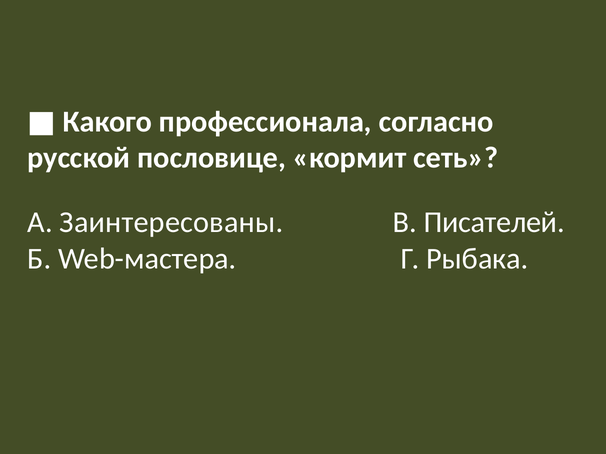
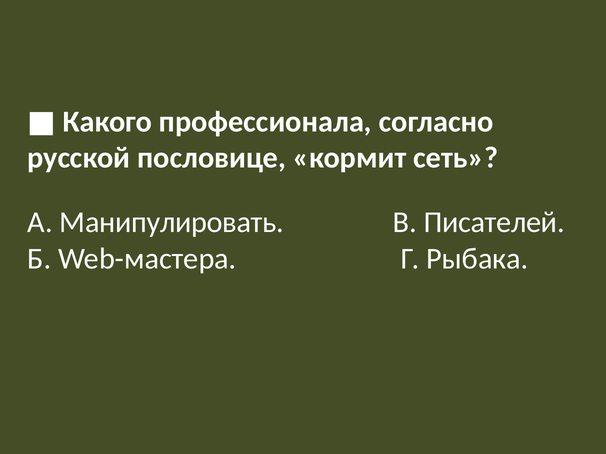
Заинтересованы: Заинтересованы -> Манипулировать (172, 223)
